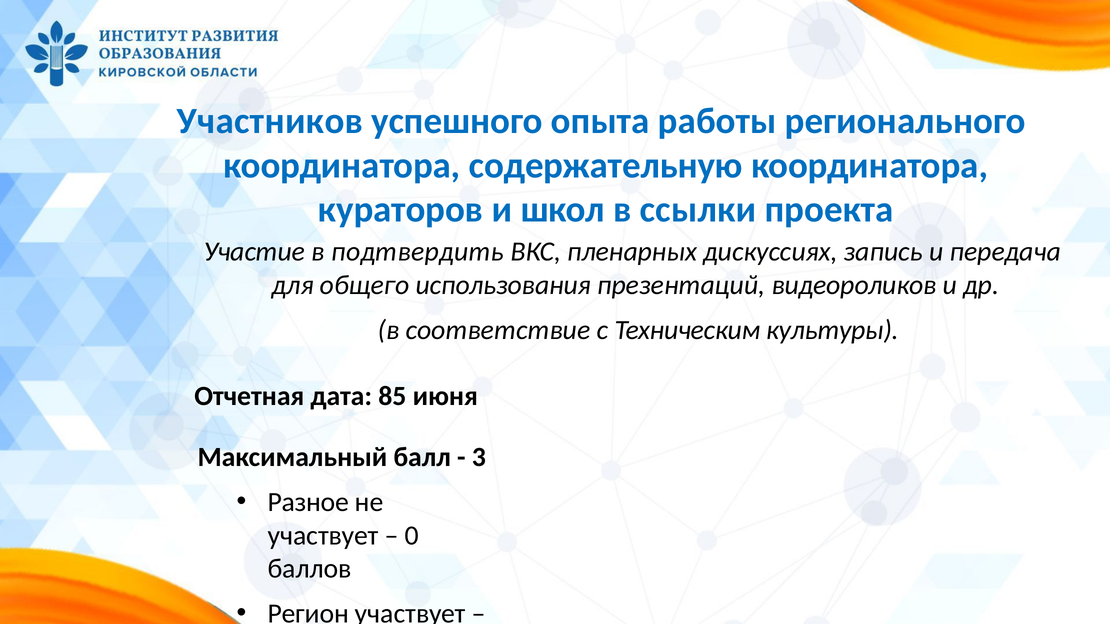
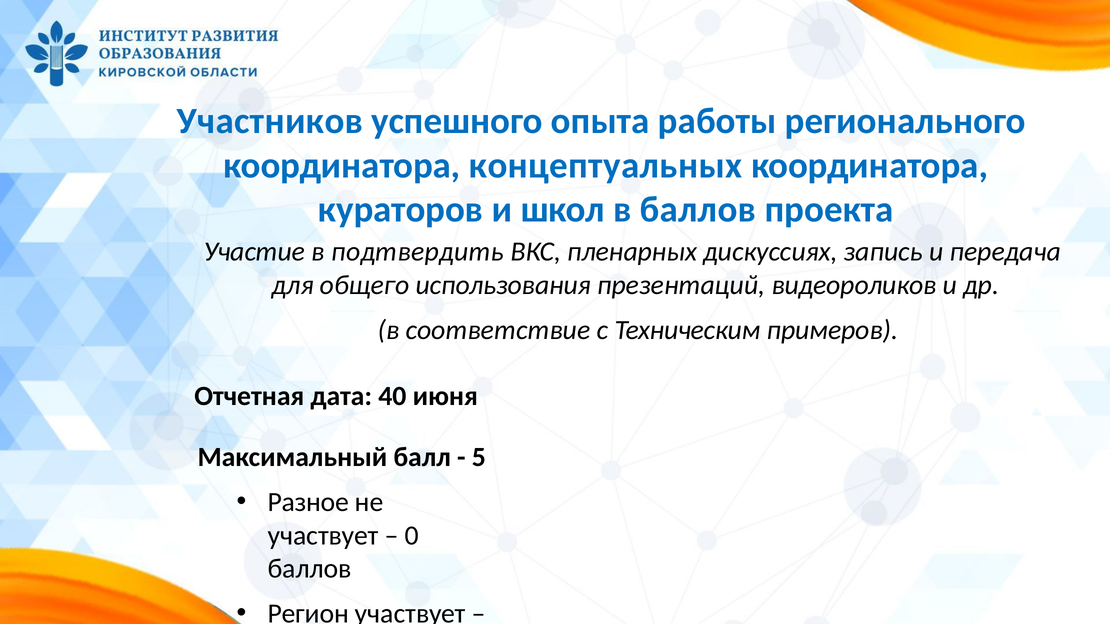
содержательную: содержательную -> концептуальных (606, 165)
в ссылки: ссылки -> баллов (698, 210)
культуры: культуры -> примеров (832, 330)
85: 85 -> 40 (392, 397)
3: 3 -> 5 (479, 457)
